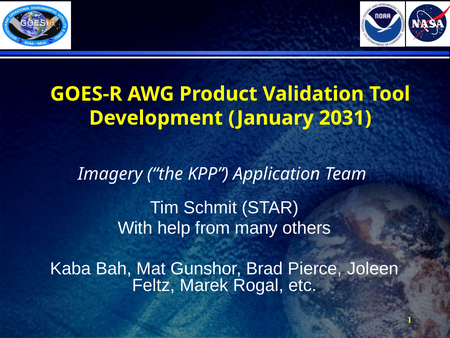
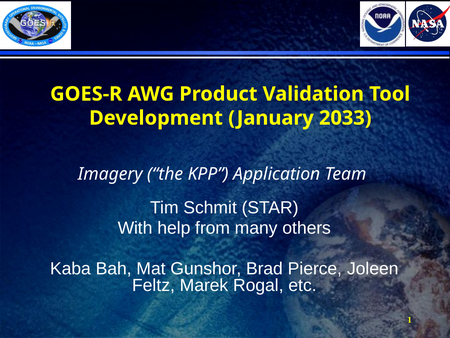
2031: 2031 -> 2033 (345, 118)
